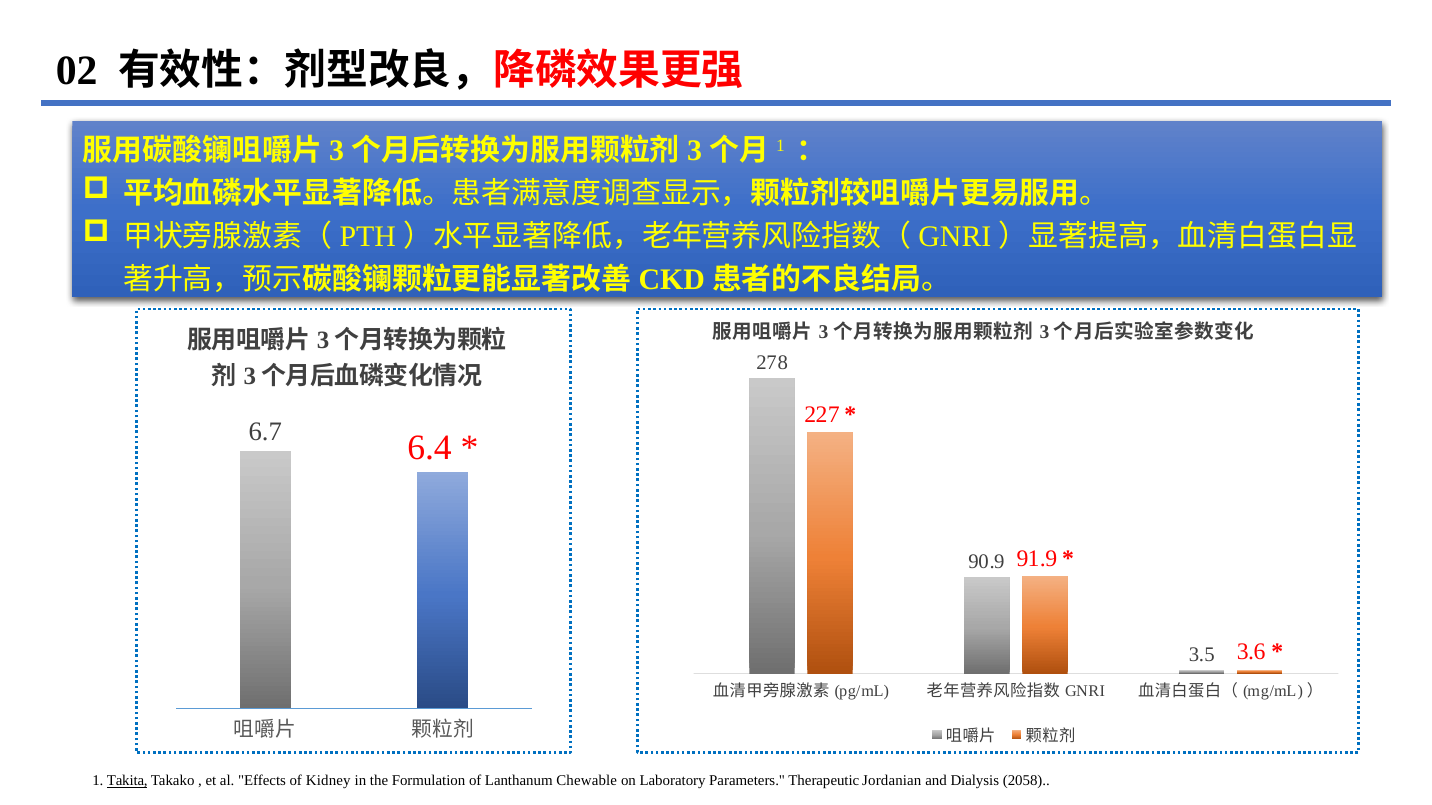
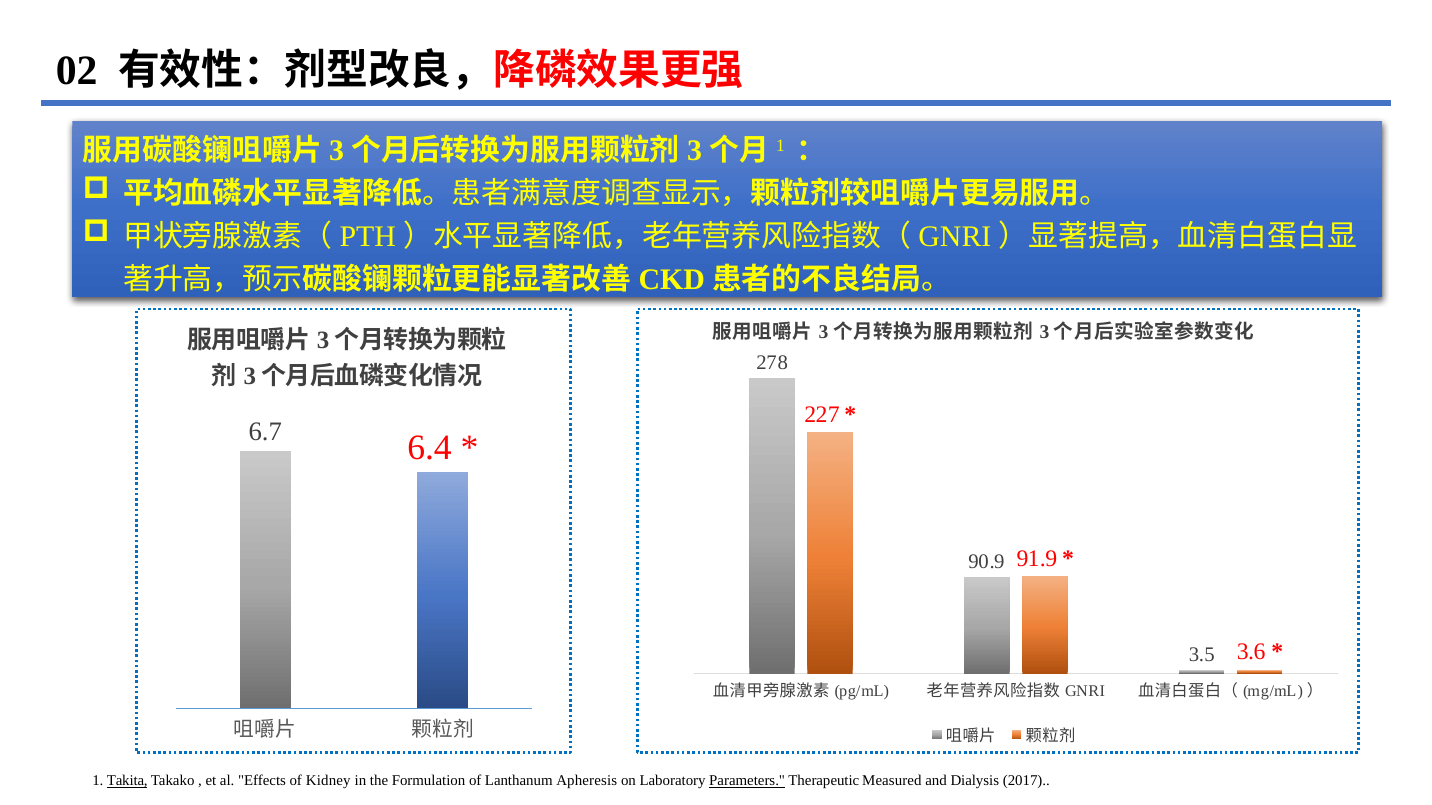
Chewable: Chewable -> Apheresis (587, 781)
Parameters underline: none -> present (747, 781)
Jordanian: Jordanian -> Measured (892, 781)
2058: 2058 -> 2017 (1026, 781)
